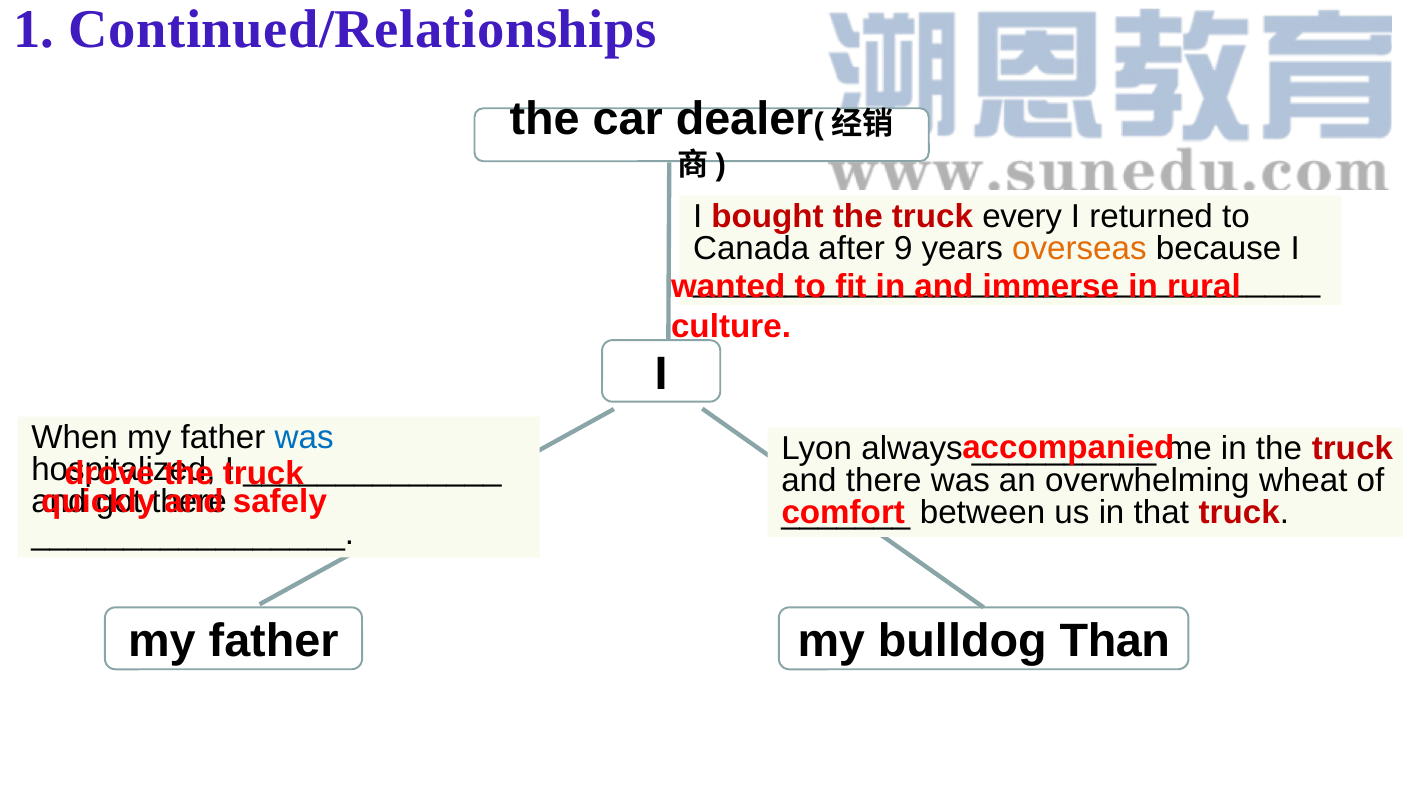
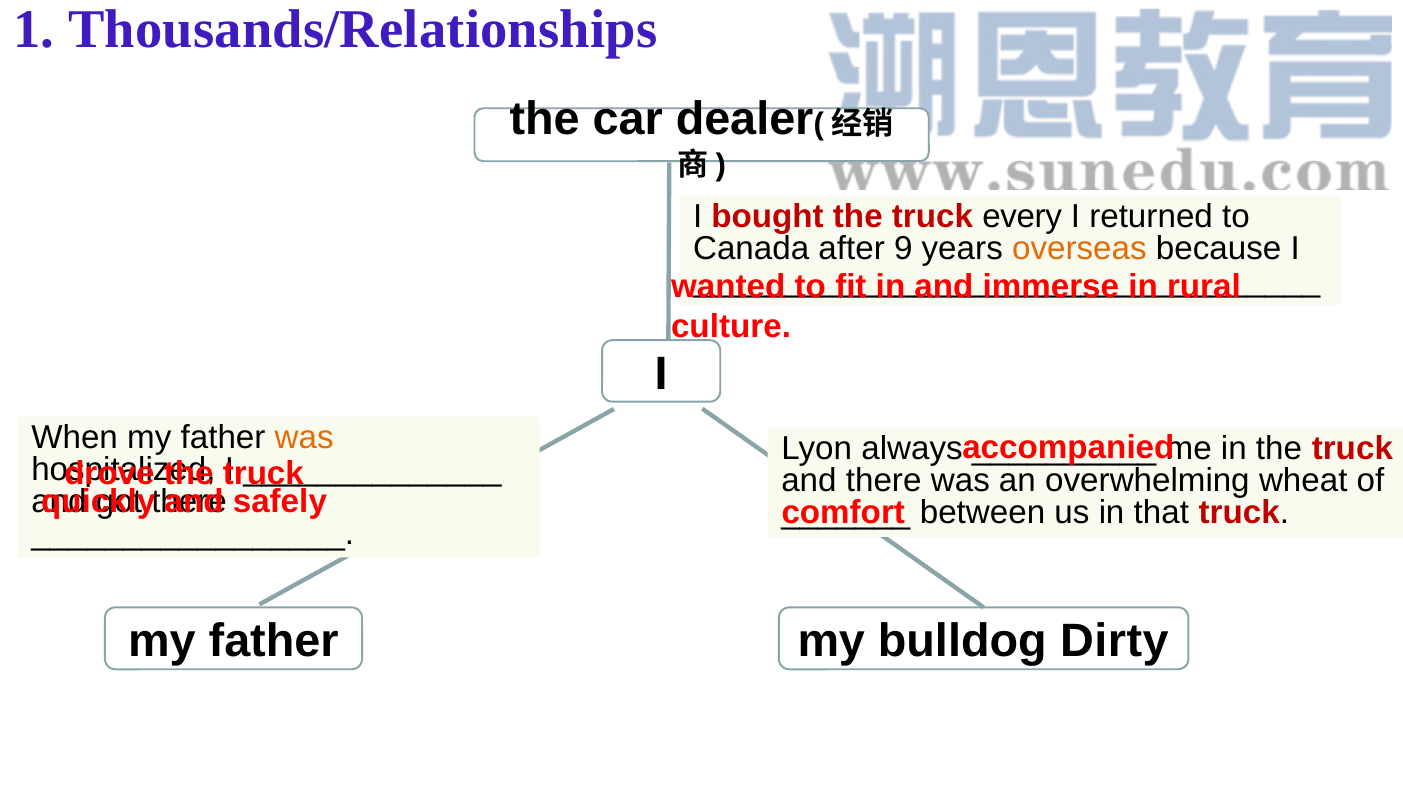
Continued/Relationships: Continued/Relationships -> Thousands/Relationships (363, 29)
was colour: blue -> orange (304, 438)
Than: Than -> Dirty (1114, 642)
